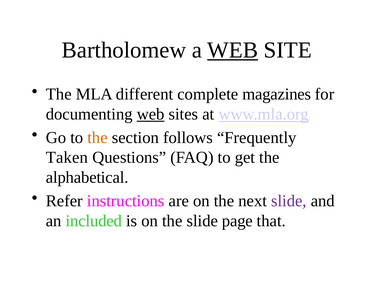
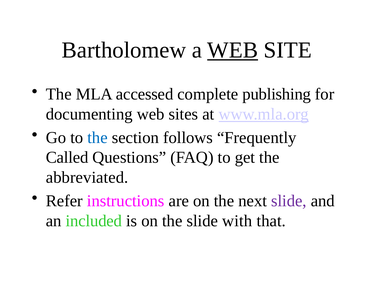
different: different -> accessed (145, 94)
magazines: magazines -> publishing (277, 94)
web underline: present -> none (151, 114)
the colour: orange -> blue (98, 137)
Taken: Taken -> Called (67, 157)
alphabetical: alphabetical -> abbreviated (87, 177)
page: page -> with (237, 220)
